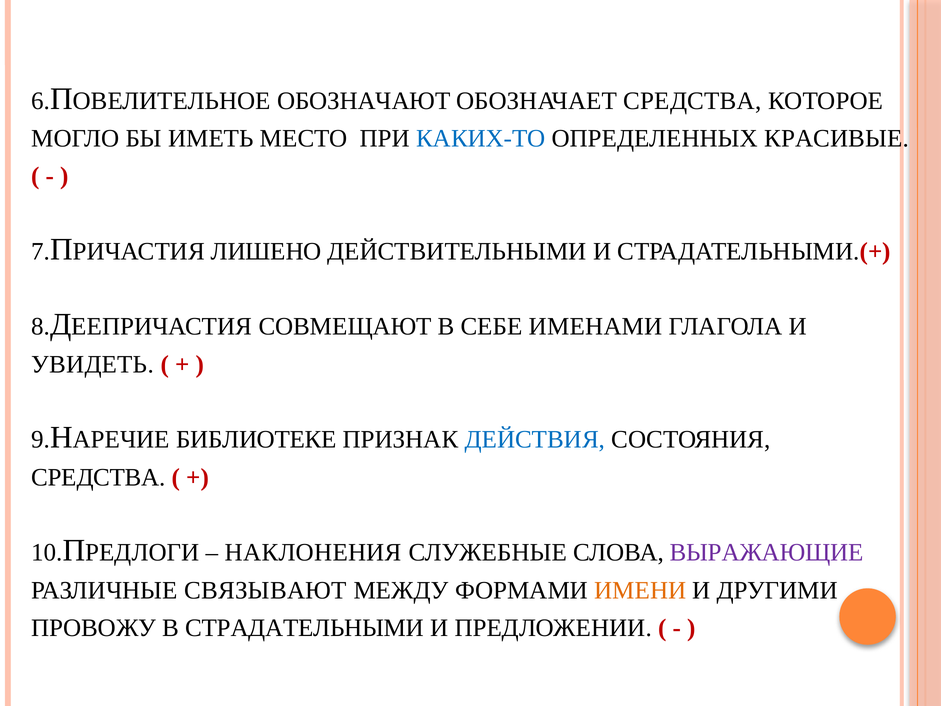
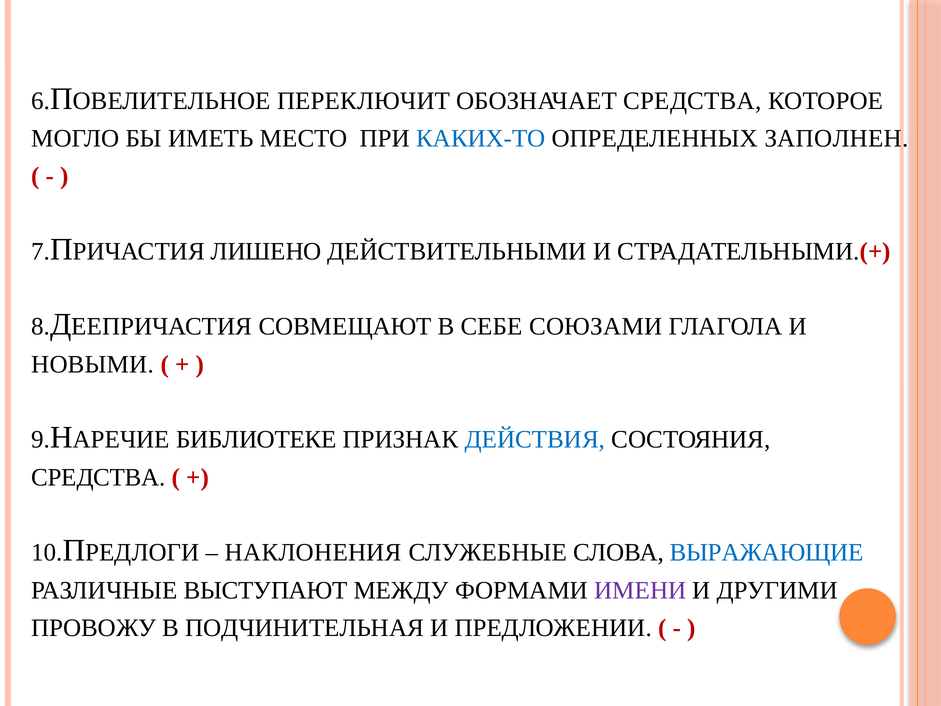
ОБОЗНАЧАЮТ: ОБОЗНАЧАЮТ -> ПЕРЕКЛЮЧИТ (364, 101)
КРАСИВЫЕ: КРАСИВЫЕ -> ЗАПОЛНЕН (837, 138)
ИМЕНАМИ: ИМЕНАМИ -> СОЮЗАМИ (596, 327)
УВИДЕТЬ: УВИДЕТЬ -> НОВЫМИ (93, 364)
ВЫРАЖАЮЩИЕ colour: purple -> blue (767, 552)
СВЯЗЫВАЮТ: СВЯЗЫВАЮТ -> ВЫСТУПАЮТ (266, 590)
ИМЕНИ colour: orange -> purple (640, 590)
СТРАДАТЕЛЬНЫМИ: СТРАДАТЕЛЬНЫМИ -> ПОДЧИНИТЕЛЬНАЯ (305, 628)
